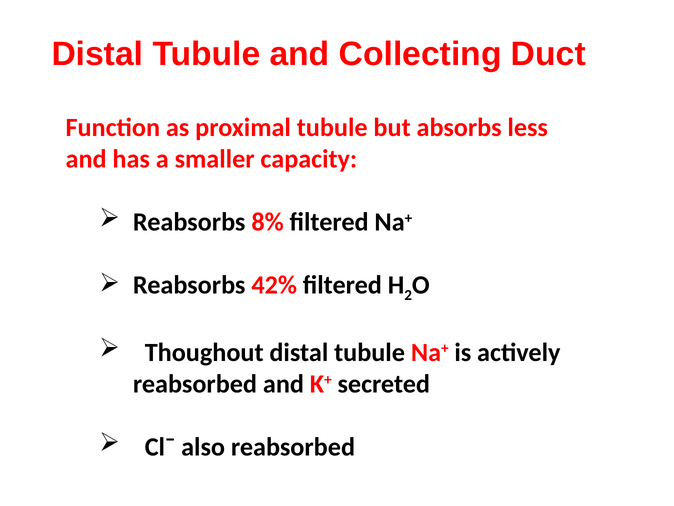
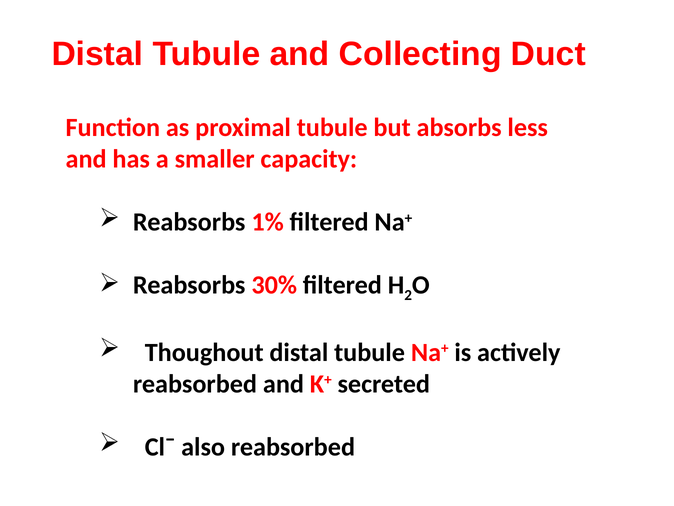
8%: 8% -> 1% (268, 222)
42%: 42% -> 30% (274, 285)
